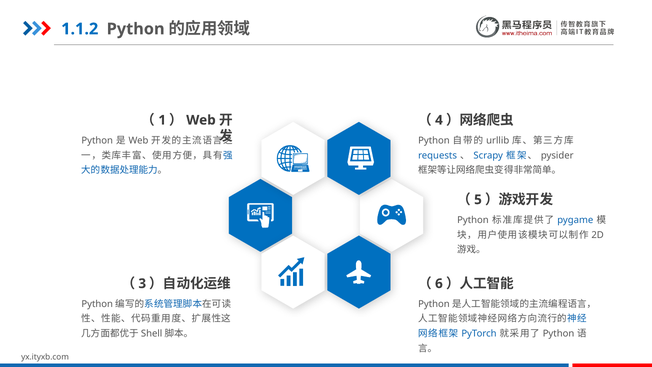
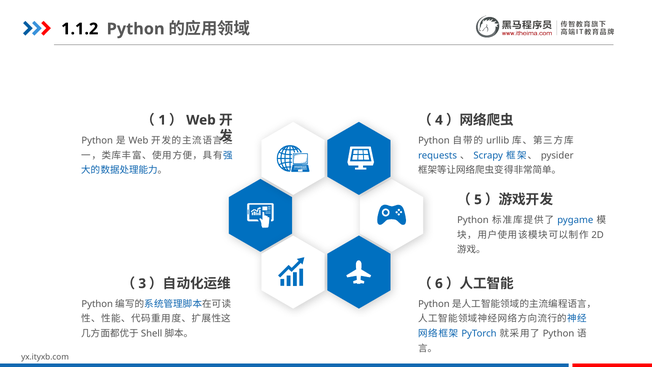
1.1.2 colour: blue -> black (80, 29)
